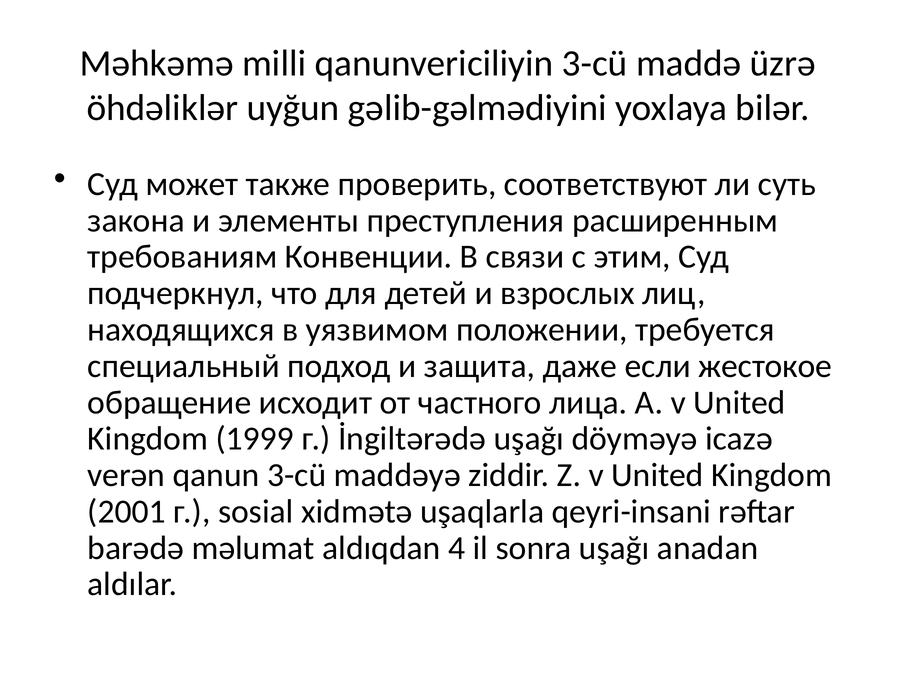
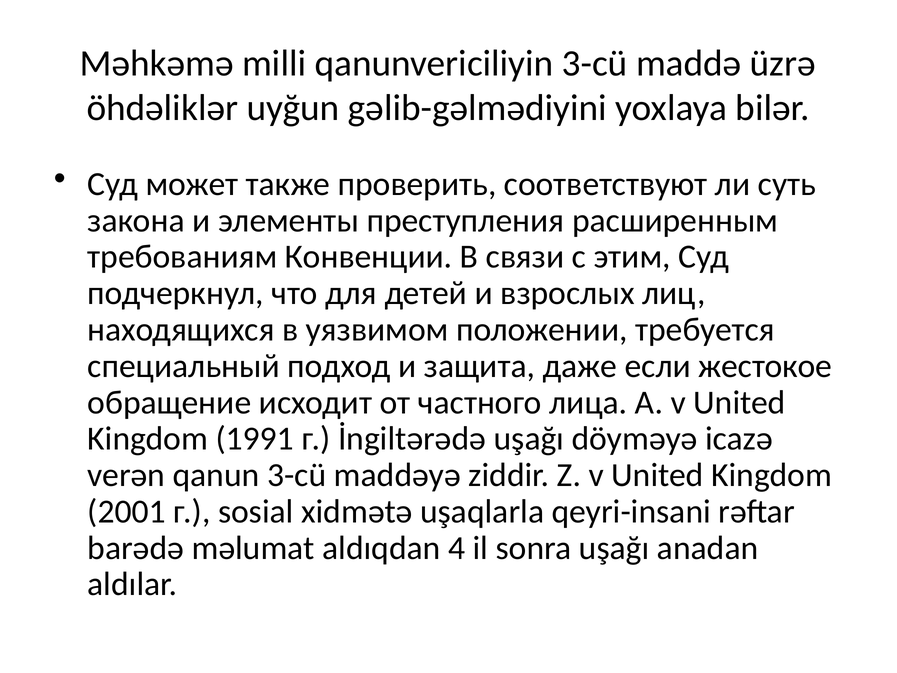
1999: 1999 -> 1991 (255, 439)
